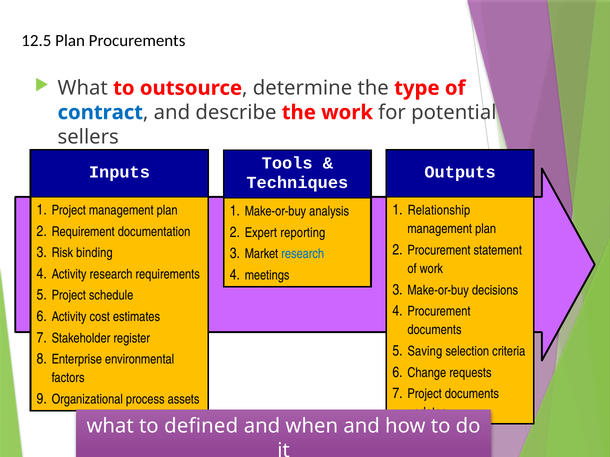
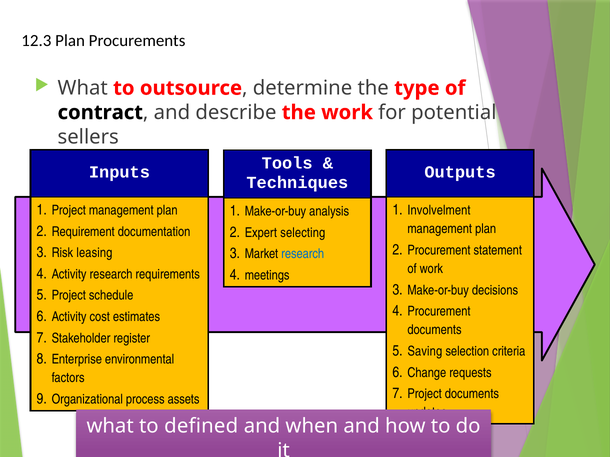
12.5: 12.5 -> 12.3 (36, 41)
contract colour: blue -> black (100, 113)
Relationship: Relationship -> Involvelment (439, 211)
reporting: reporting -> selecting (303, 233)
binding: binding -> leasing (94, 253)
